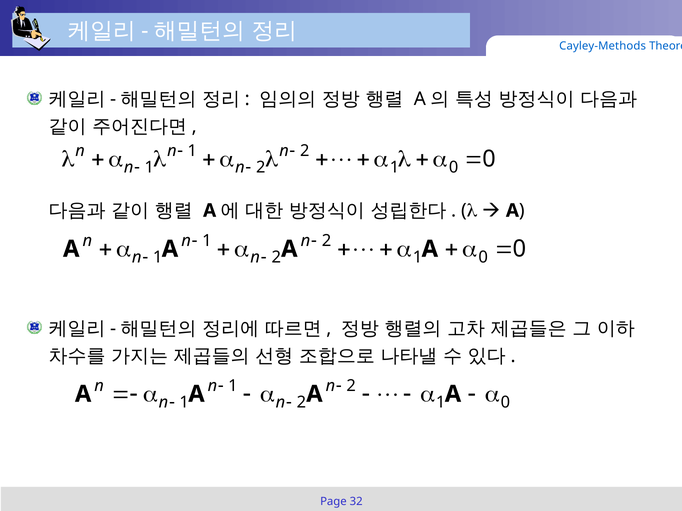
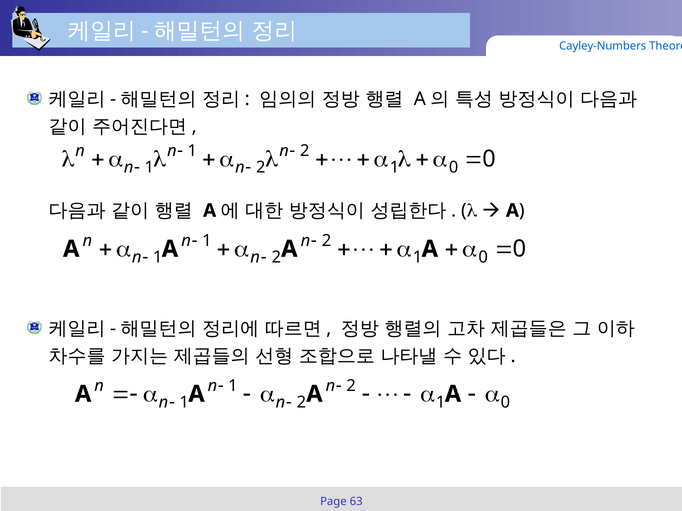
Cayley-Methods: Cayley-Methods -> Cayley-Numbers (603, 46)
32: 32 -> 63 (356, 502)
